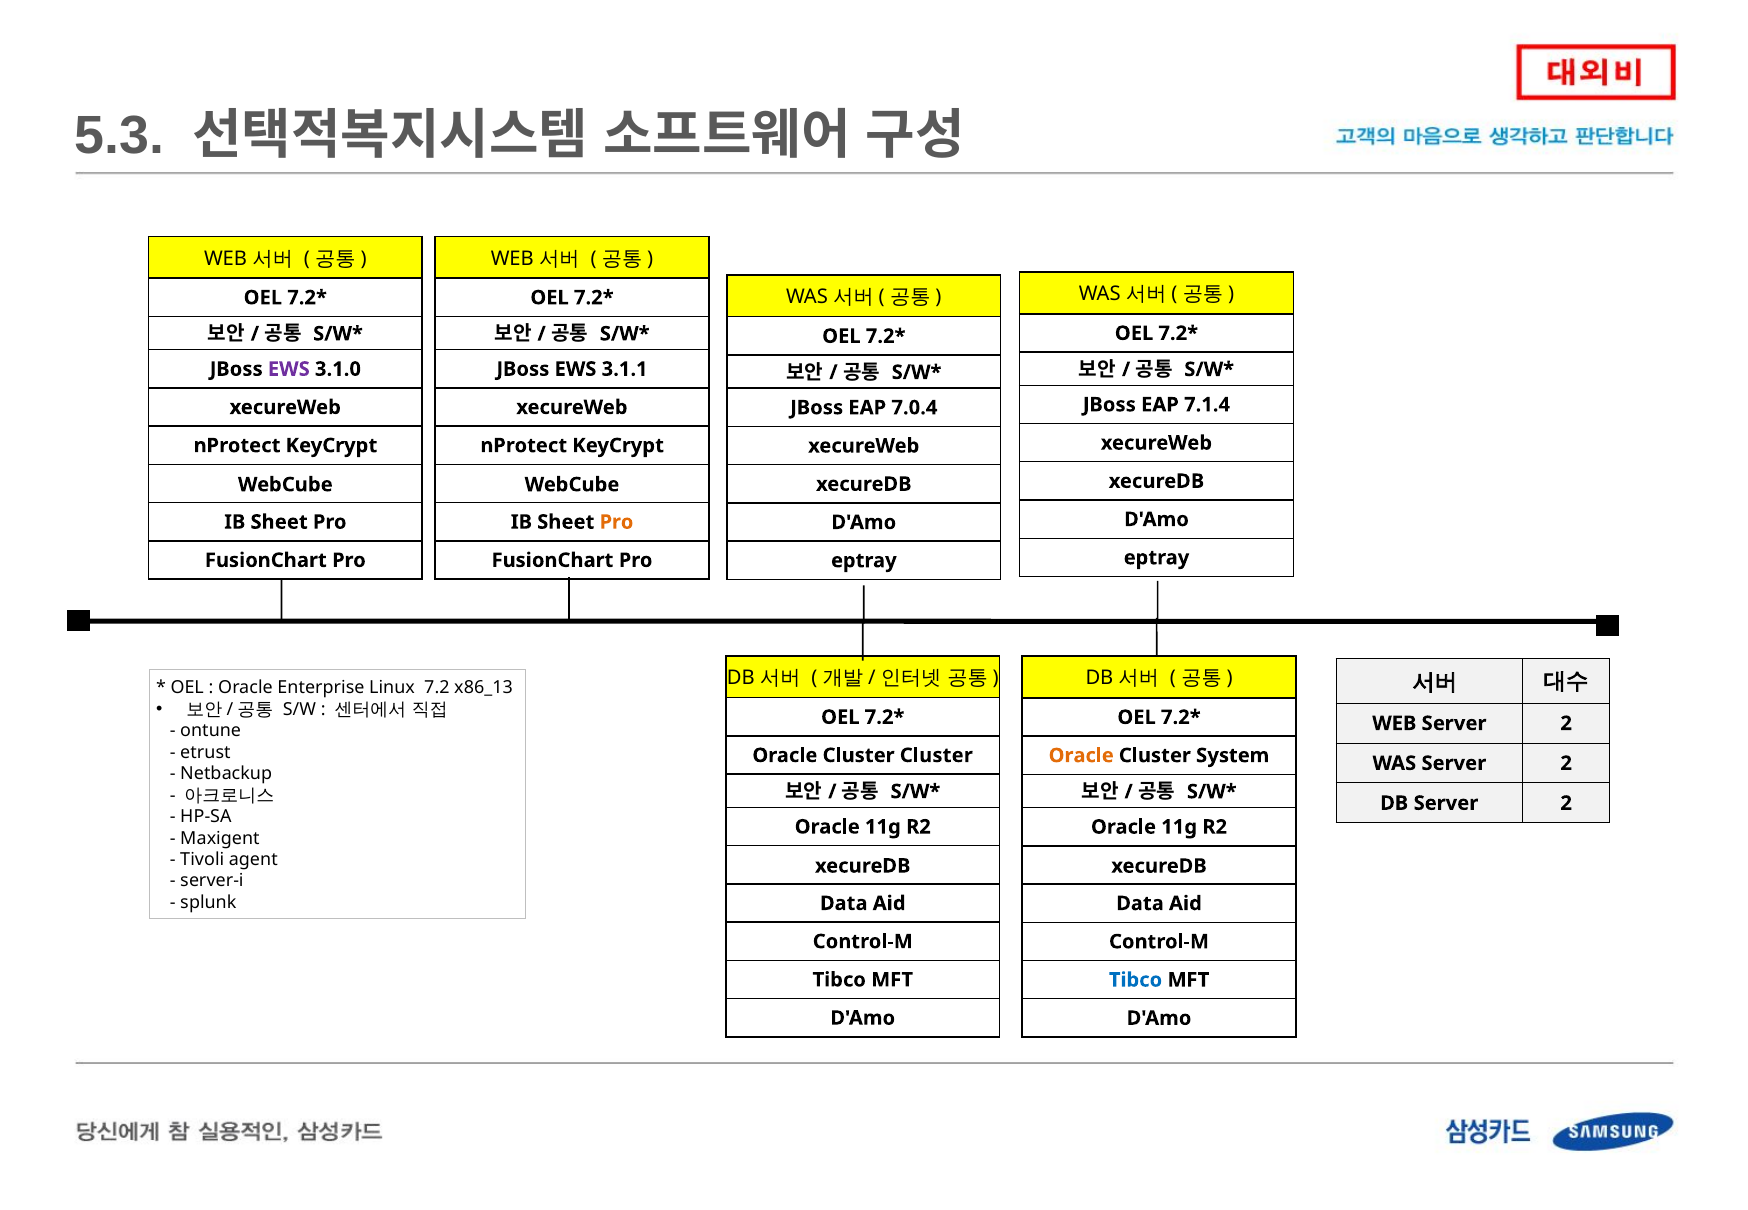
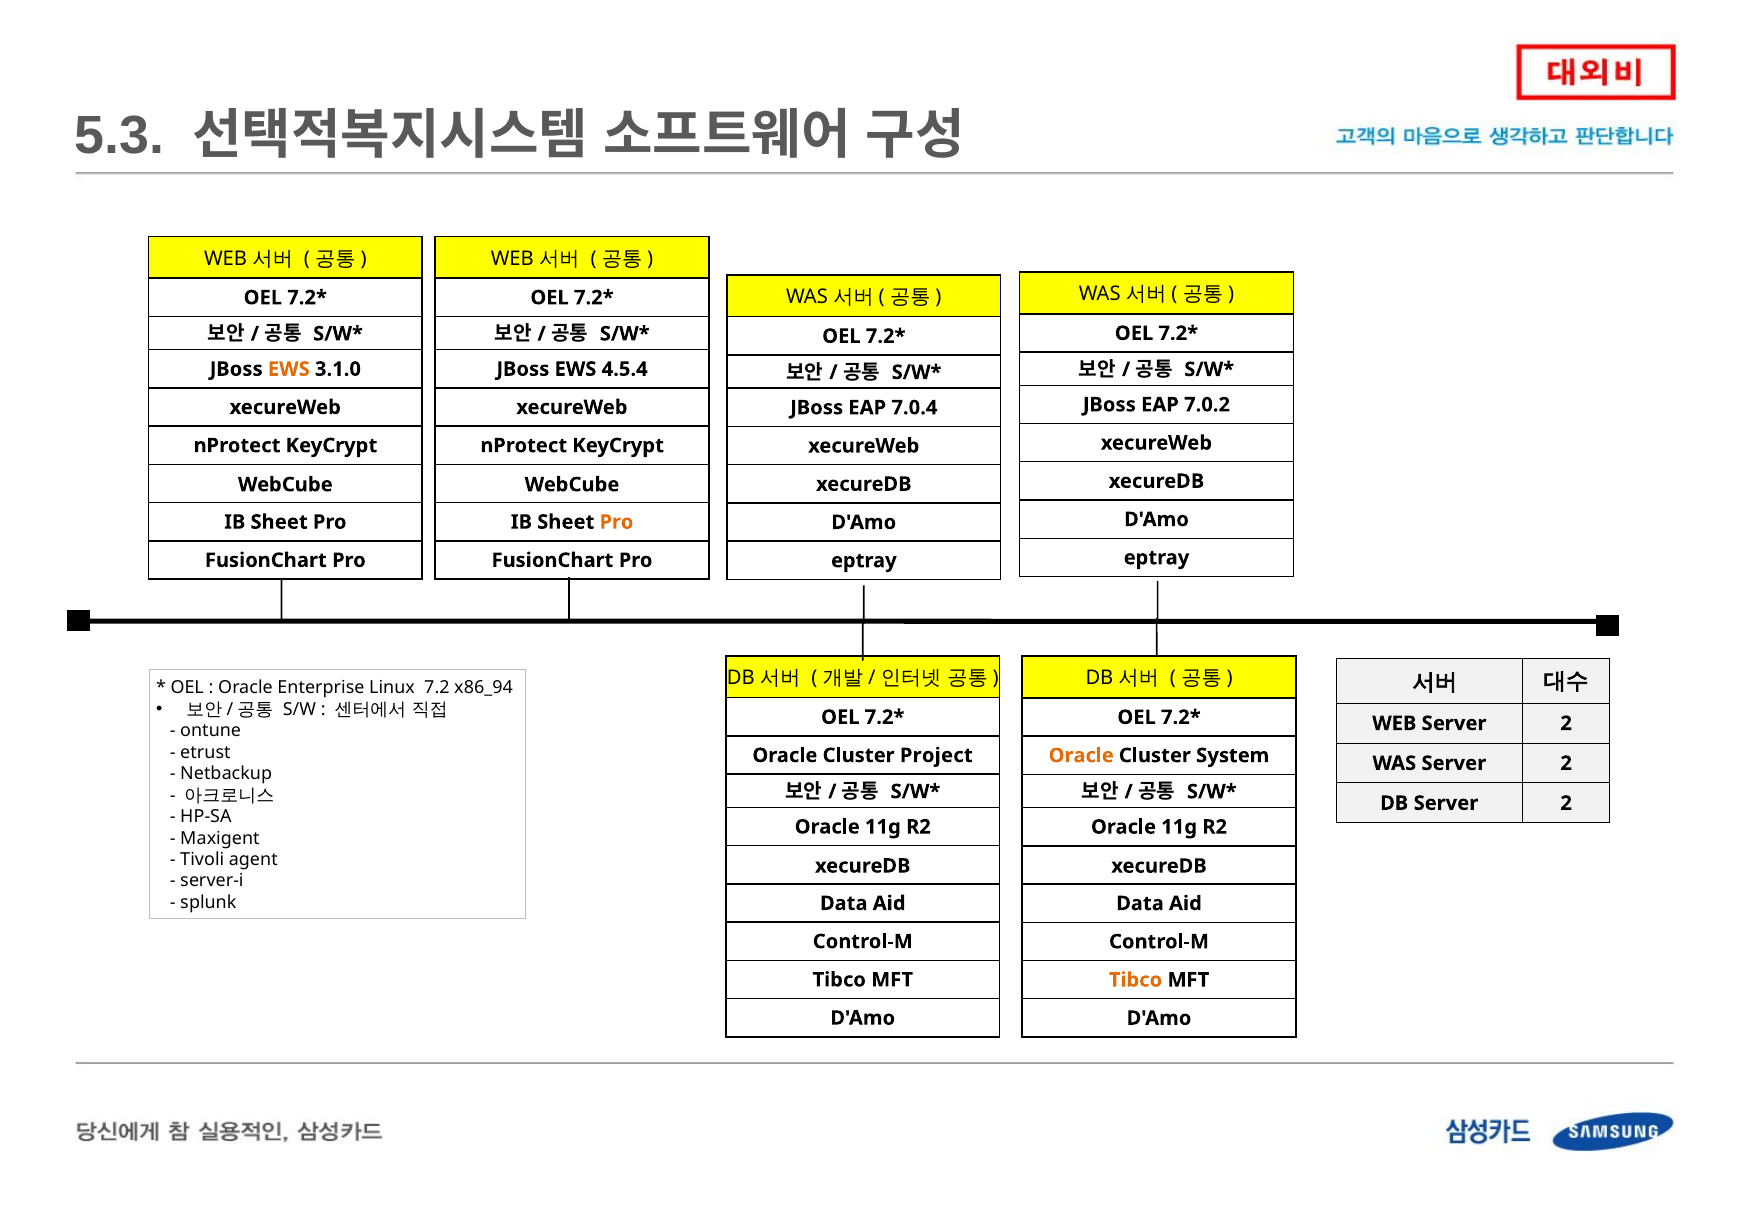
EWS colour: purple -> orange (289, 369)
3.1.1: 3.1.1 -> 4.5.4 (625, 369)
7.1.4: 7.1.4 -> 7.0.2 (1207, 405)
x86_13: x86_13 -> x86_94 (484, 688)
Cluster Cluster: Cluster -> Project (936, 755)
Tibco colour: blue -> orange (1136, 980)
